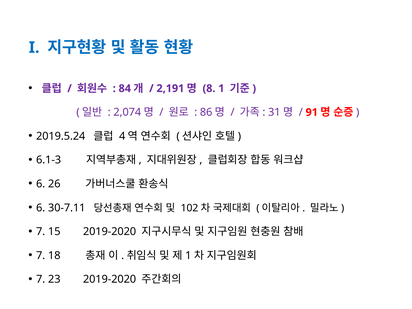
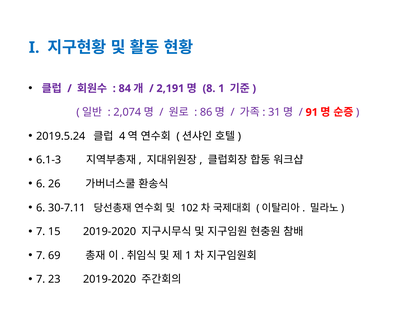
18: 18 -> 69 (54, 255)
